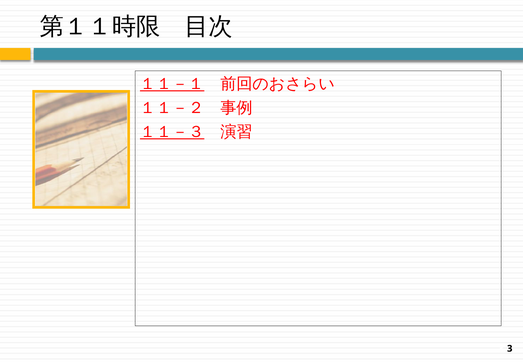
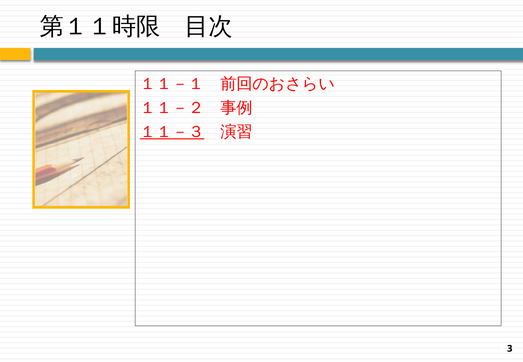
１１－１ underline: present -> none (172, 84)
